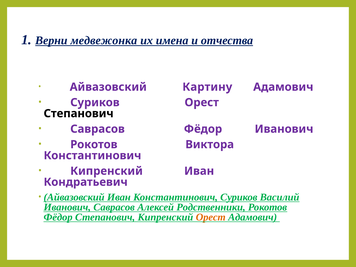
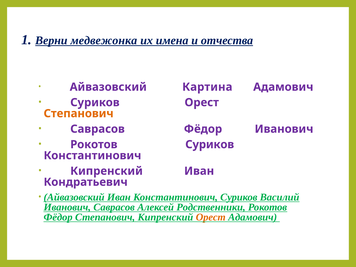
Картину: Картину -> Картина (207, 87)
Степанович colour: black -> orange (79, 114)
Рокотов Виктора: Виктора -> Суриков (210, 144)
